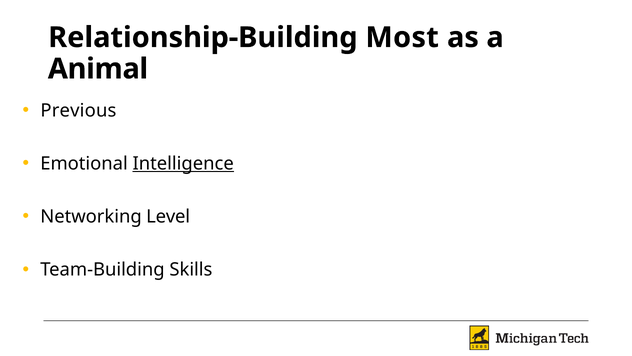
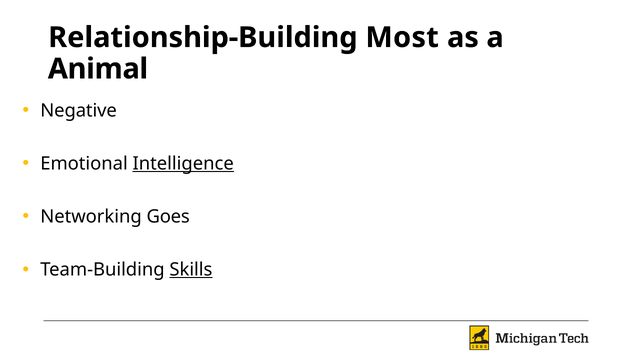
Previous: Previous -> Negative (79, 110)
Level: Level -> Goes (168, 216)
Skills underline: none -> present (191, 269)
